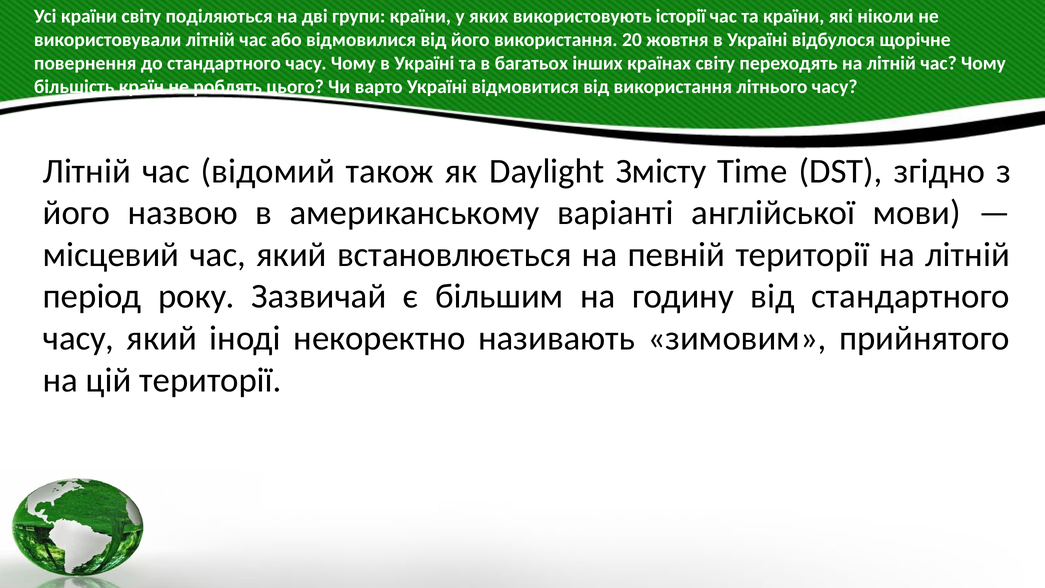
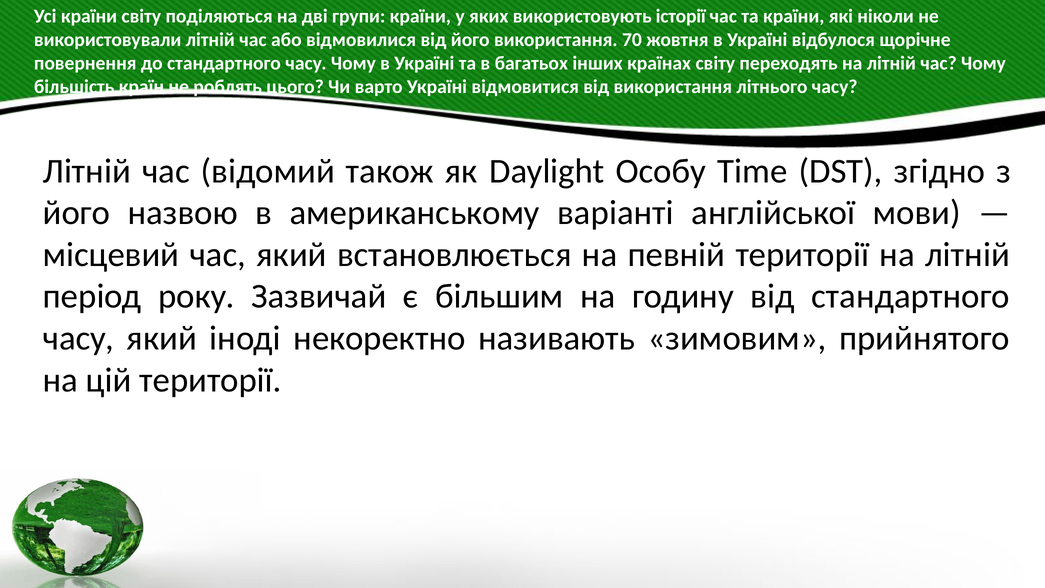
20: 20 -> 70 (632, 40)
Змісту: Змісту -> Особу (661, 171)
